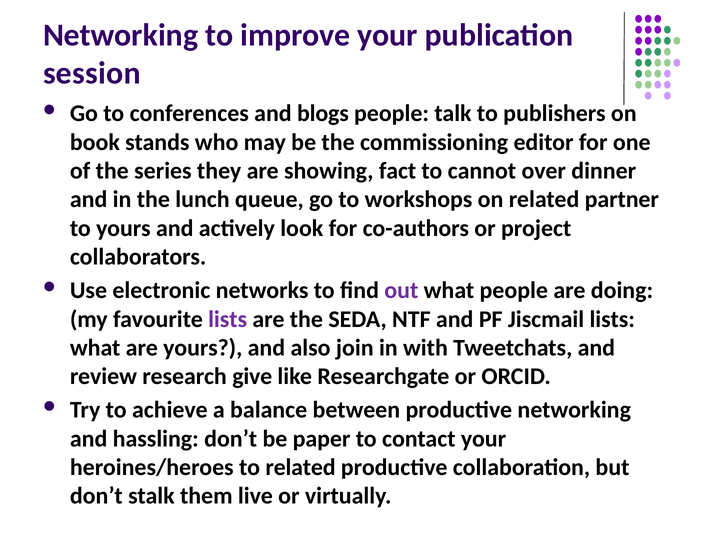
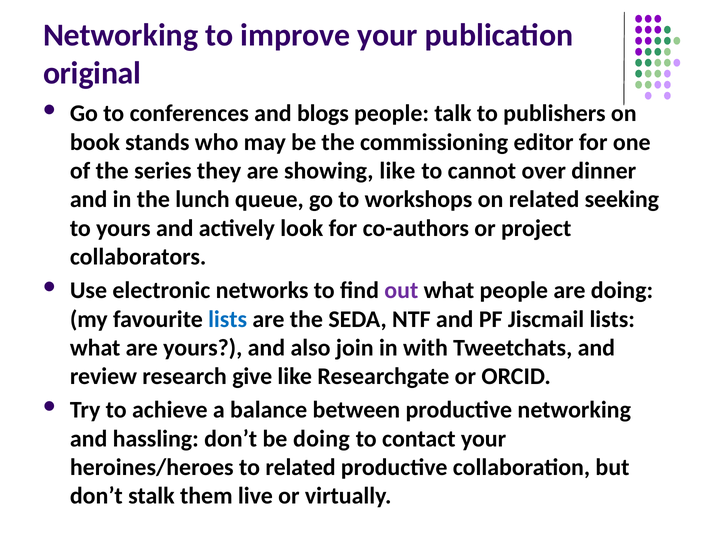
session: session -> original (92, 73)
showing fact: fact -> like (397, 171)
partner: partner -> seeking (622, 200)
lists colour: purple -> blue (228, 319)
be paper: paper -> doing (321, 438)
